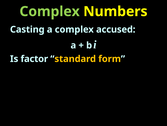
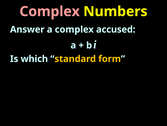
Complex colour: light green -> pink (50, 11)
Casting: Casting -> Answer (27, 29)
factor: factor -> which (34, 59)
